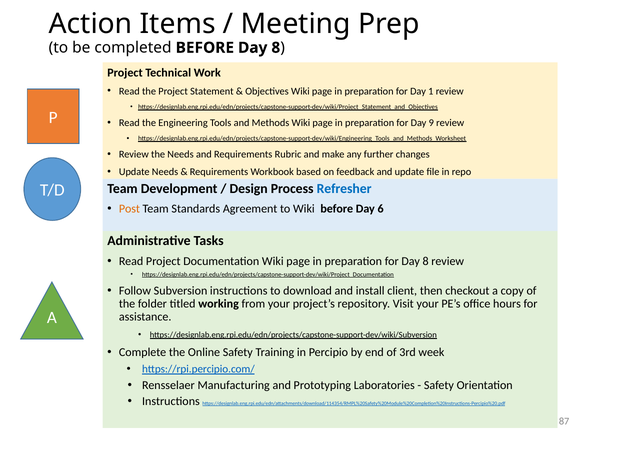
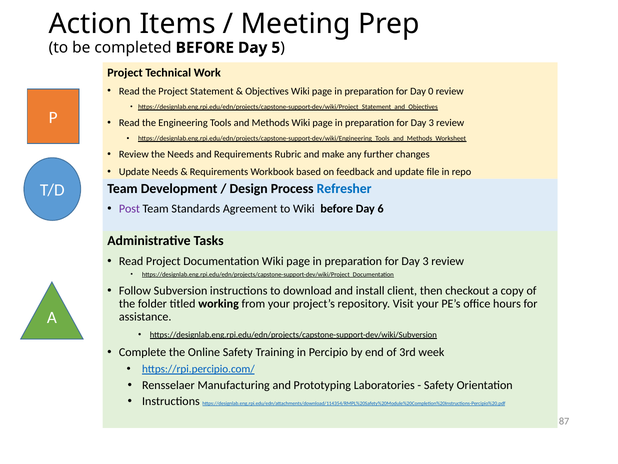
BEFORE Day 8: 8 -> 5 (276, 48)
1: 1 -> 0 (431, 91)
9: 9 -> 3 (431, 123)
Post colour: orange -> purple (129, 209)
8: 8 -> 3 (426, 261)
